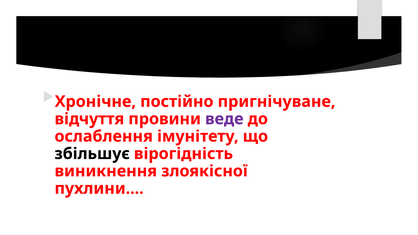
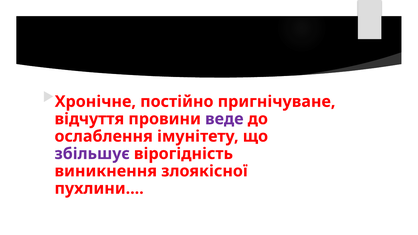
збільшує colour: black -> purple (92, 154)
